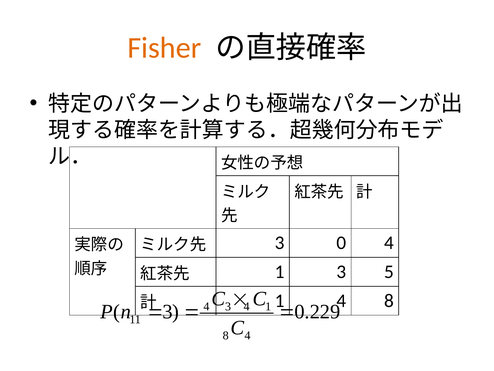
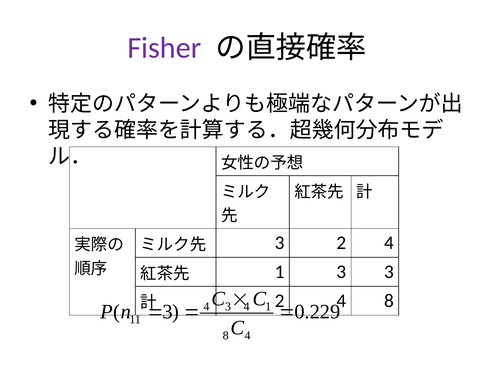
Fisher colour: orange -> purple (164, 48)
3 0: 0 -> 2 (341, 243)
3 5: 5 -> 3 (389, 271)
1: 1 -> 2 (280, 300)
